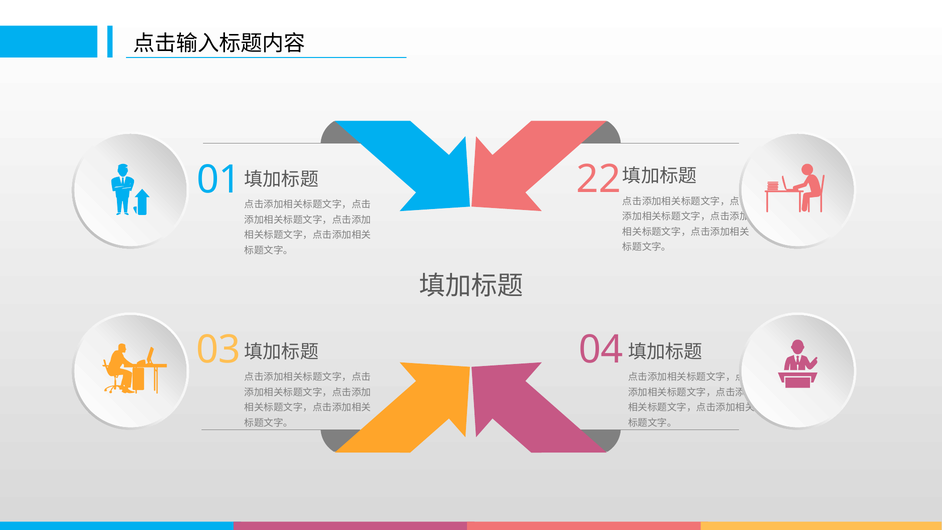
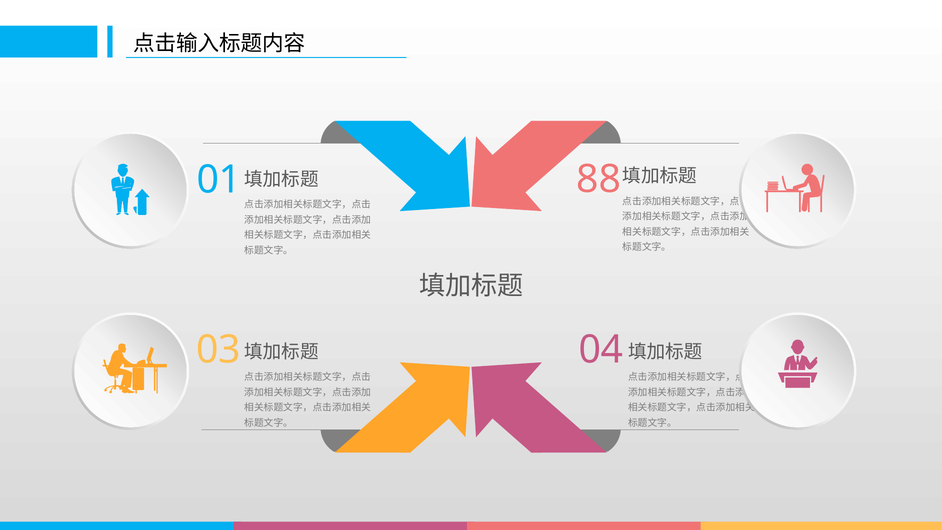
22: 22 -> 88 (599, 179)
